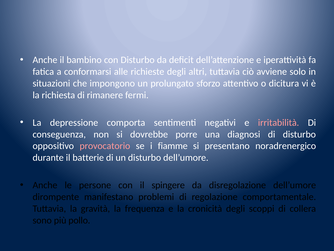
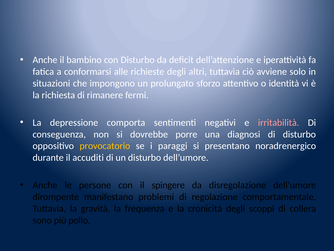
dicitura: dicitura -> identità (284, 83)
provocatorio colour: pink -> yellow (105, 146)
fiamme: fiamme -> paraggi (173, 146)
batterie: batterie -> accuditi (88, 157)
